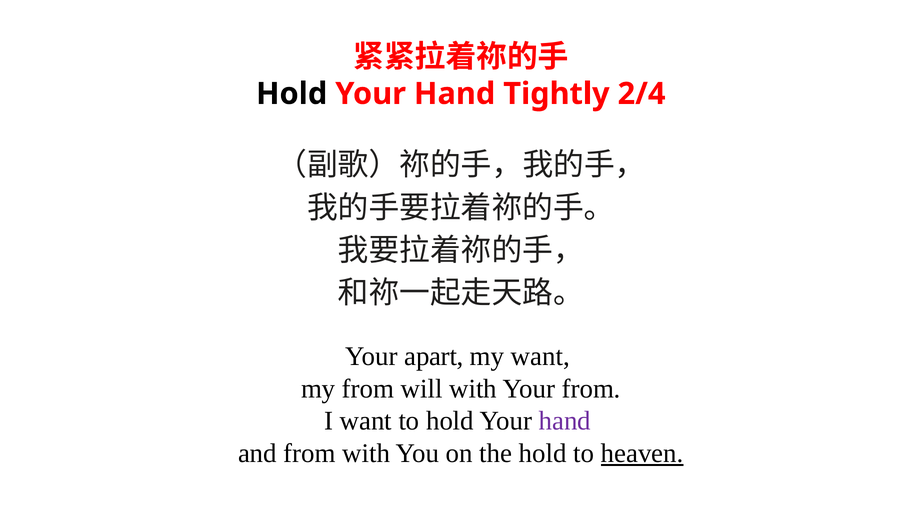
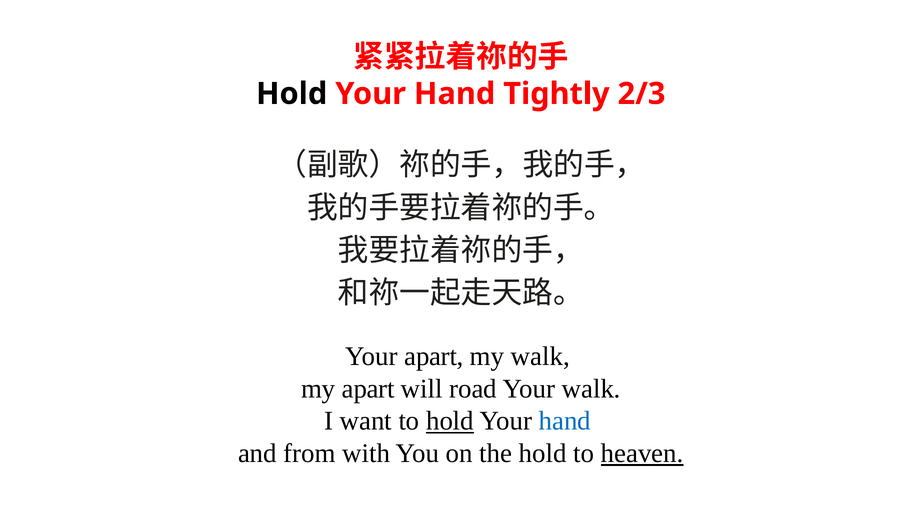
2/4: 2/4 -> 2/3 (642, 94)
my want: want -> walk (540, 356)
my from: from -> apart (368, 389)
will with: with -> road (473, 389)
Your from: from -> walk (591, 389)
hold underline: none -> present (450, 421)
hand colour: purple -> blue (565, 421)
